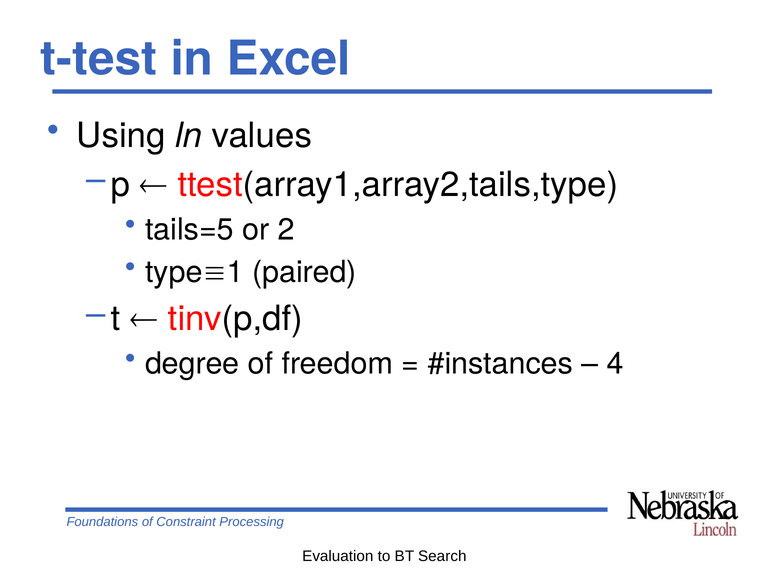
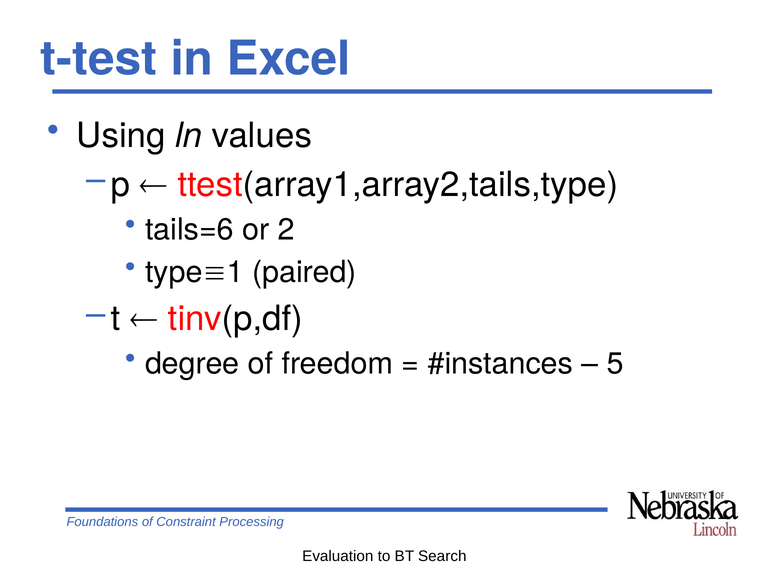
tails=5: tails=5 -> tails=6 (189, 230)
4: 4 -> 5 (615, 364)
